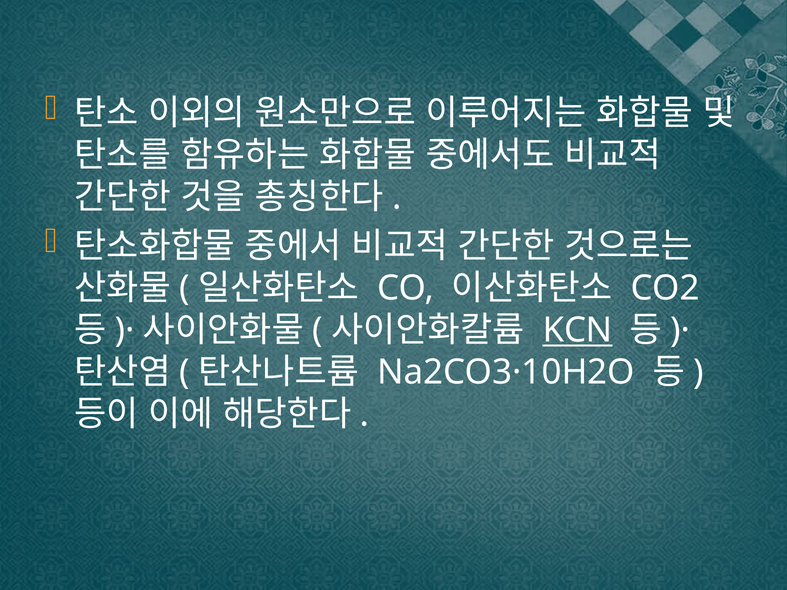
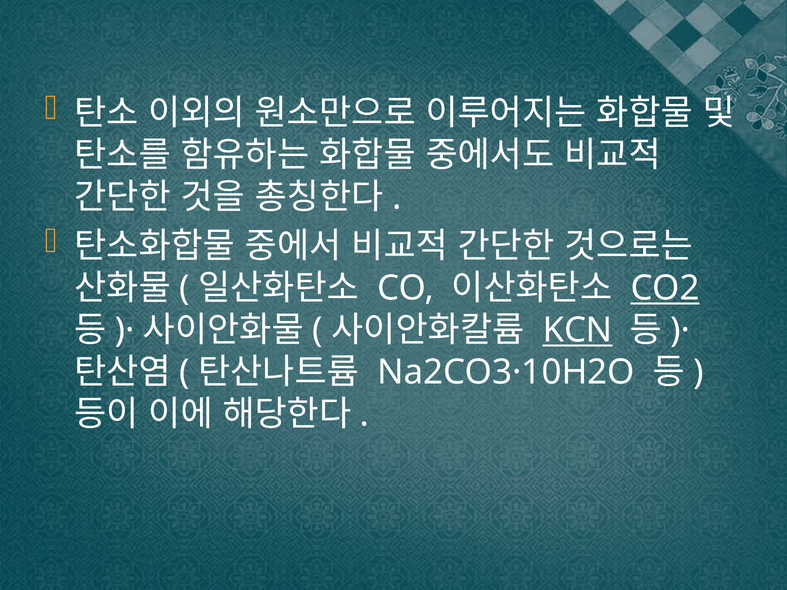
CO2 underline: none -> present (665, 288)
